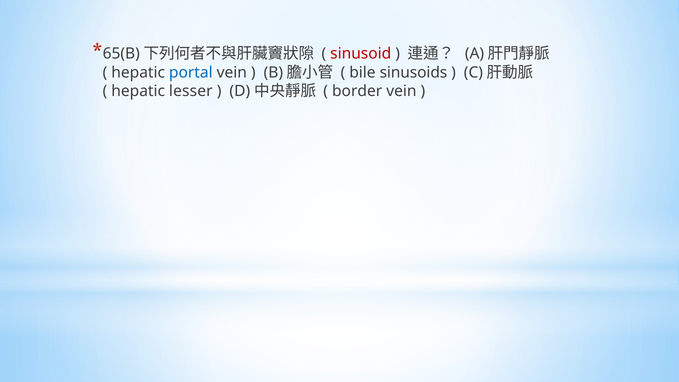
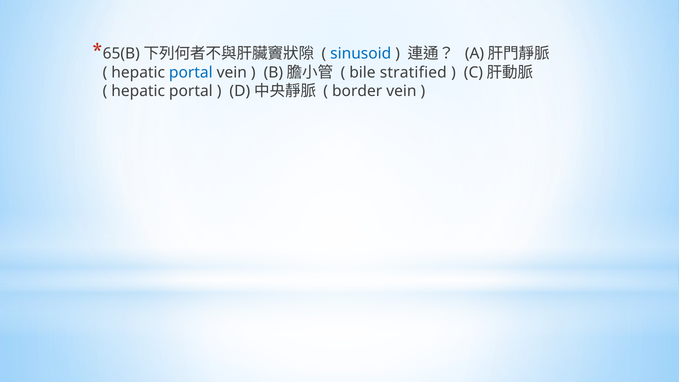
sinusoid colour: red -> blue (361, 54)
sinusoids: sinusoids -> stratified (413, 72)
lesser: lesser -> portal (191, 91)
